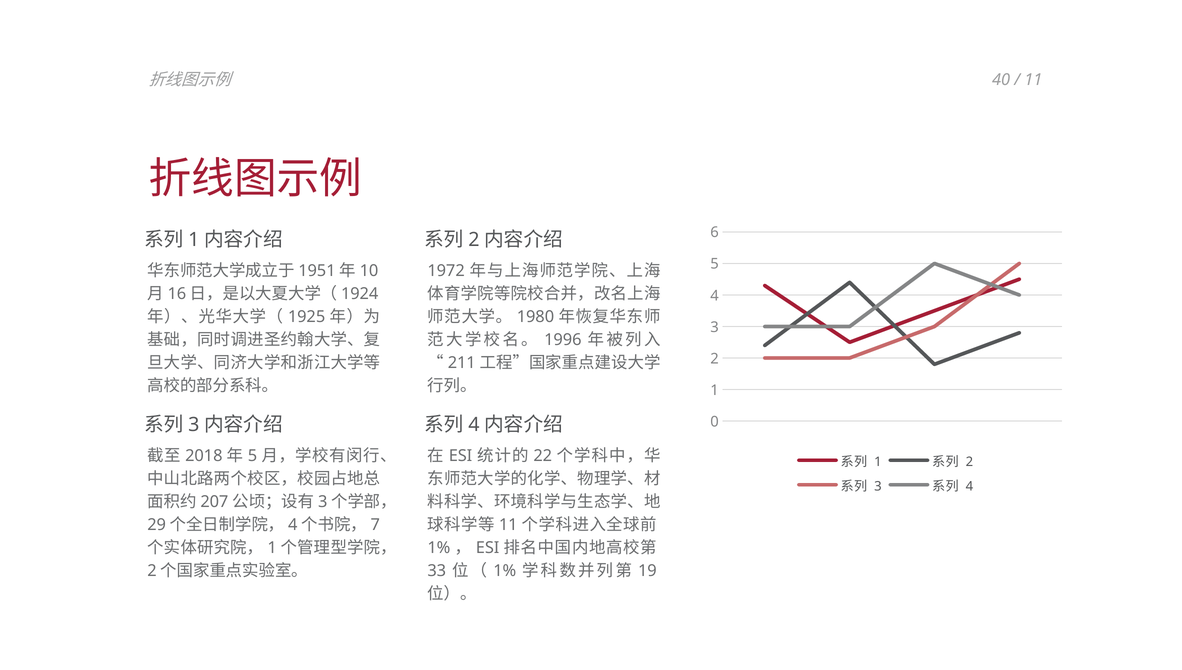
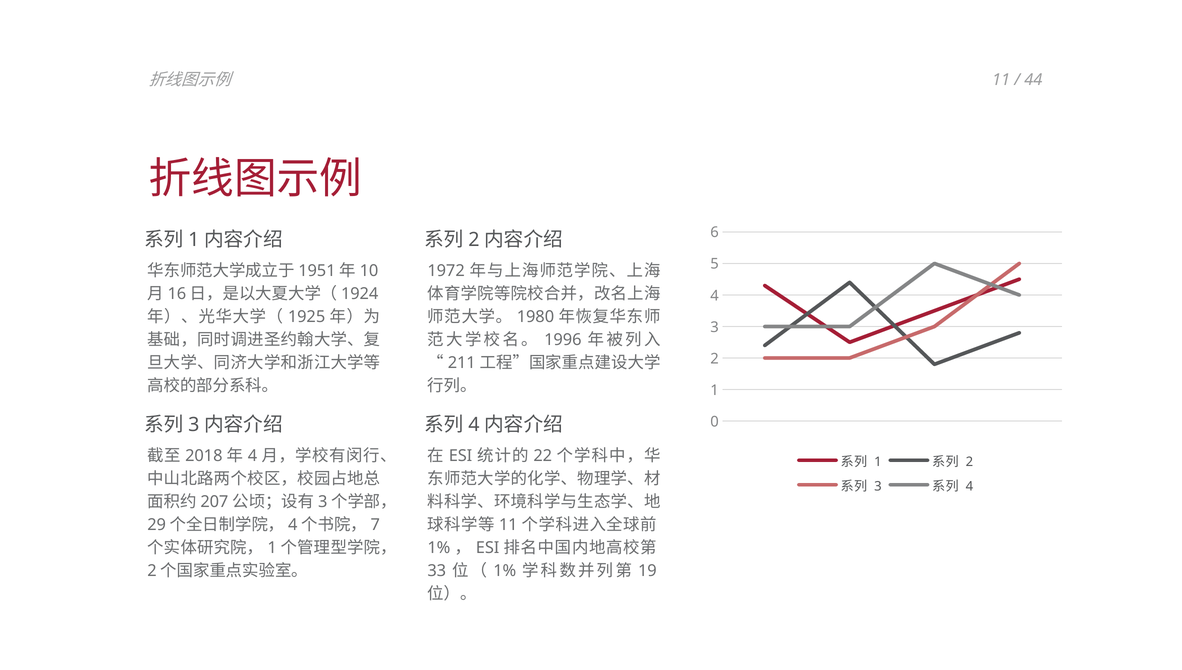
40: 40 -> 11 (1001, 80)
11: 11 -> 44 (1033, 80)
5: 5 -> 4 (252, 456)
